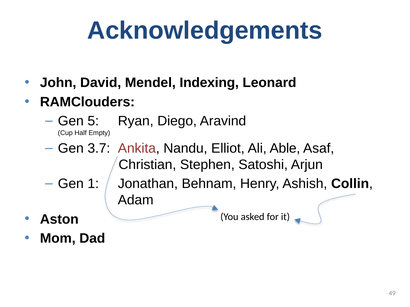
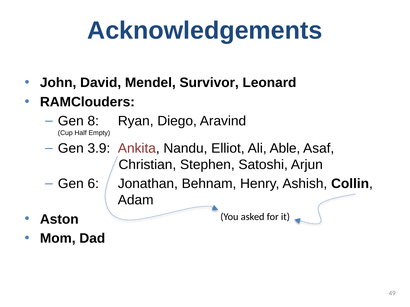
Indexing: Indexing -> Survivor (209, 83)
5: 5 -> 8 (93, 121)
3.7: 3.7 -> 3.9 (99, 149)
1: 1 -> 6 (93, 184)
